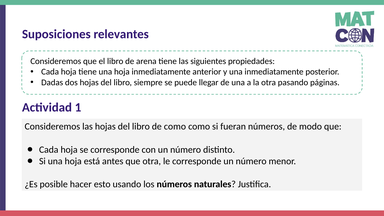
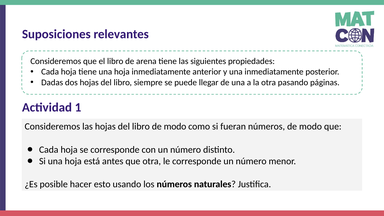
libro de como: como -> modo (175, 127)
